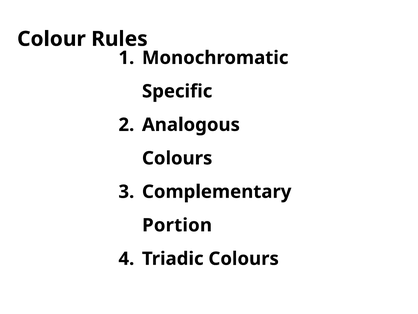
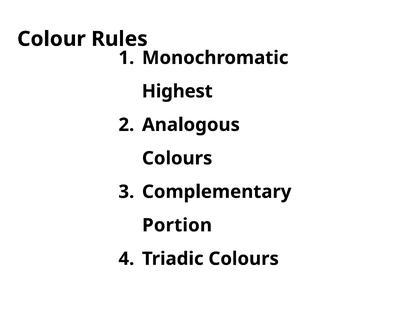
Specific: Specific -> Highest (177, 91)
